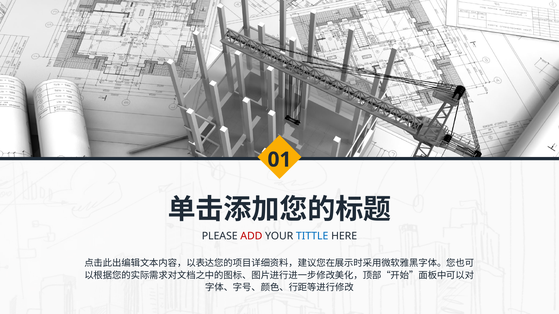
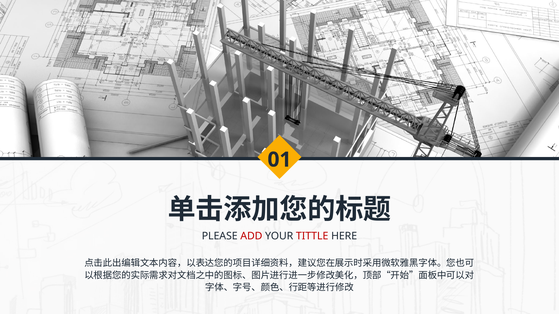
TITTLE colour: blue -> red (312, 236)
